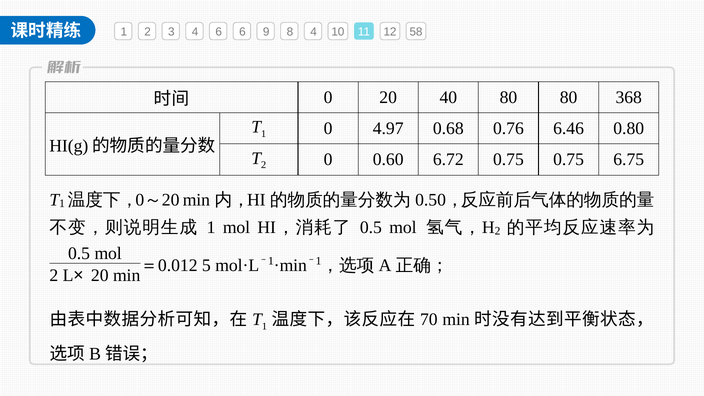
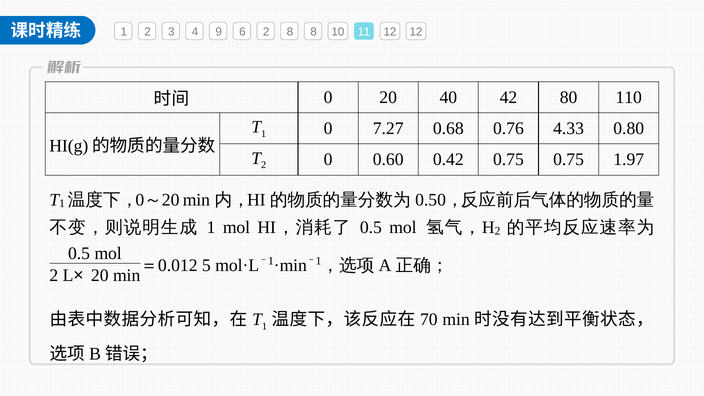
4 6: 6 -> 9 (219, 32)
6 9: 9 -> 2 (266, 32)
8 4: 4 -> 8 (314, 32)
12 58: 58 -> 12 (416, 32)
40 80: 80 -> 42 (508, 97)
368: 368 -> 110 (629, 97)
4.97: 4.97 -> 7.27 (388, 128)
6.46: 6.46 -> 4.33 (569, 128)
6.72: 6.72 -> 0.42 (448, 160)
6.75: 6.75 -> 1.97 (629, 160)
